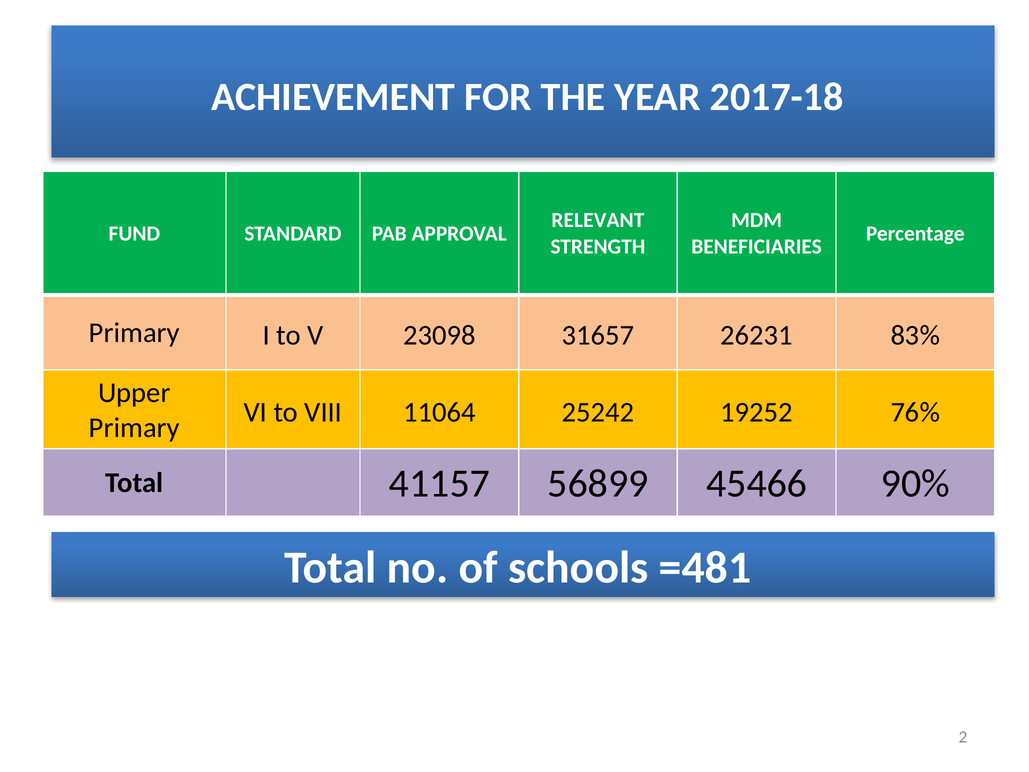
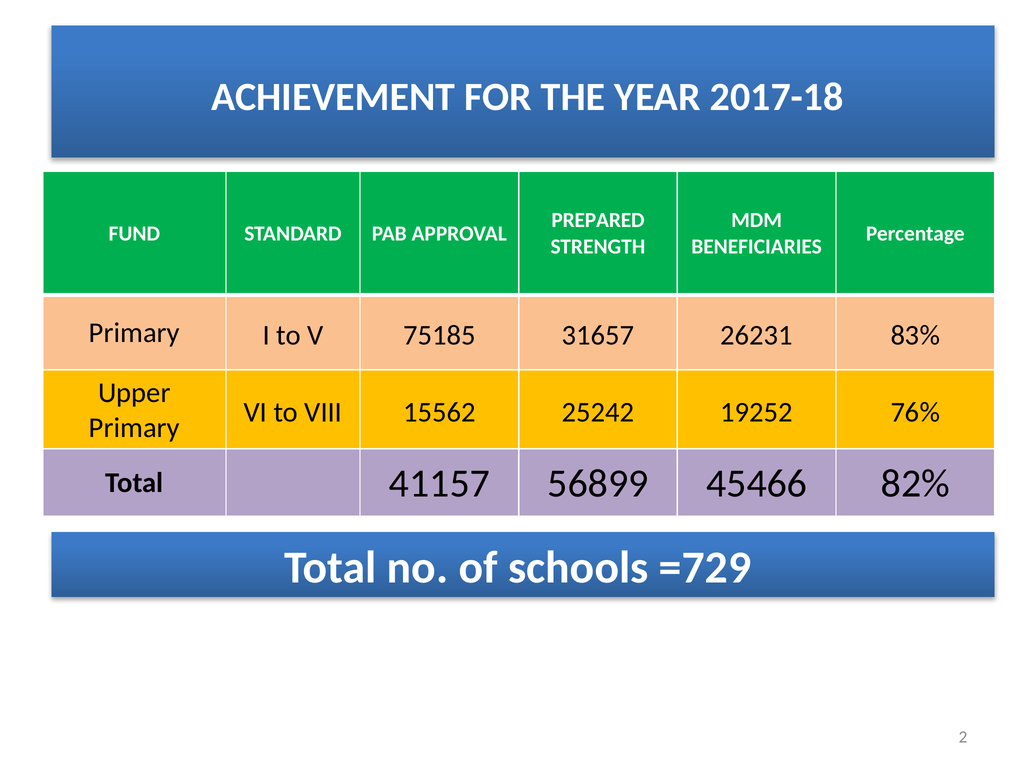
RELEVANT: RELEVANT -> PREPARED (598, 220)
23098: 23098 -> 75185 (439, 335)
11064: 11064 -> 15562 (439, 412)
90%: 90% -> 82% (915, 483)
=481: =481 -> =729 (705, 567)
